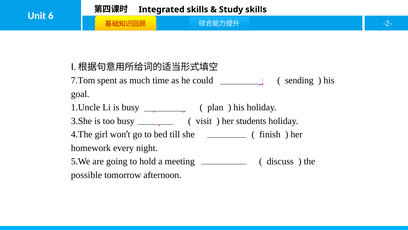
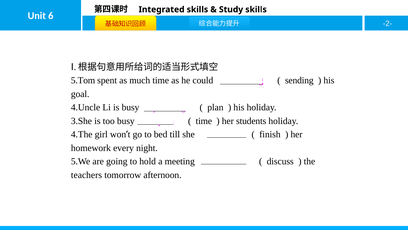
7.Tom: 7.Tom -> 5.Tom (83, 80)
1.Uncle: 1.Uncle -> 4.Uncle (86, 107)
visit: visit -> time (204, 121)
possible: possible -> teachers (86, 175)
